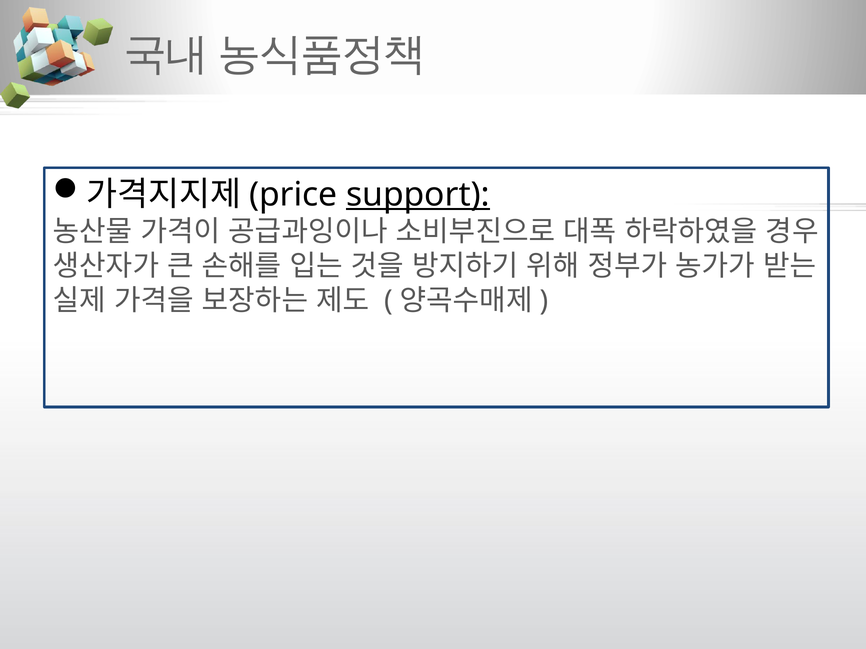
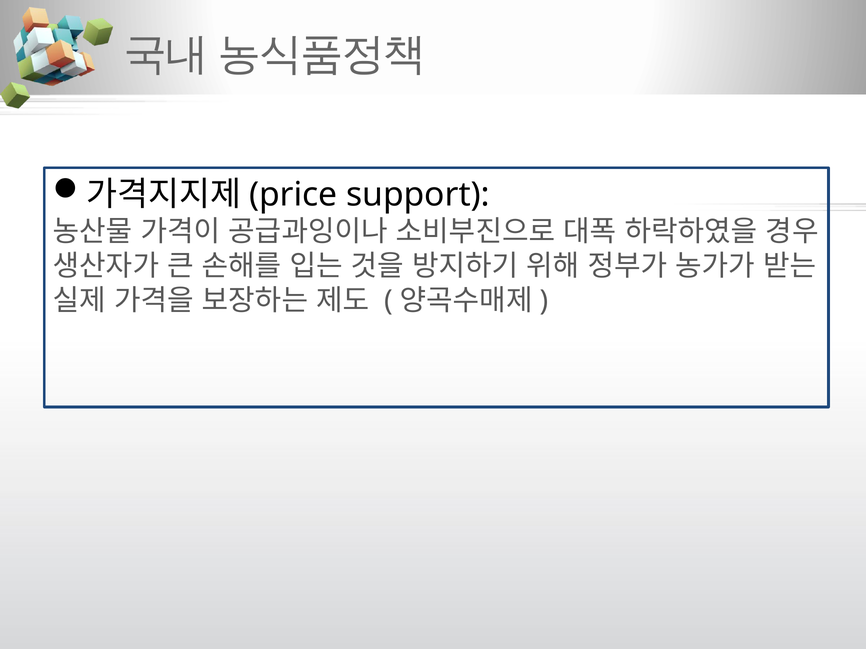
support underline: present -> none (418, 195)
